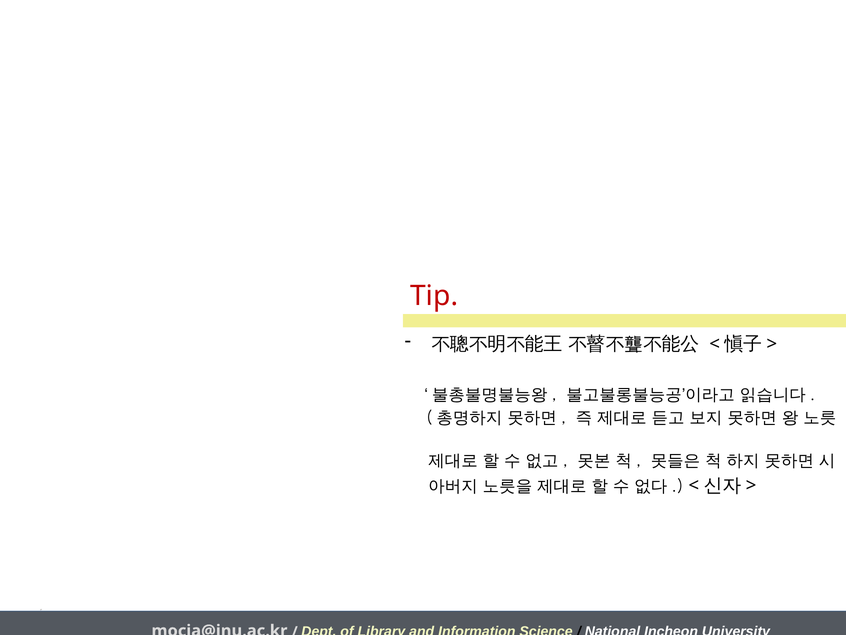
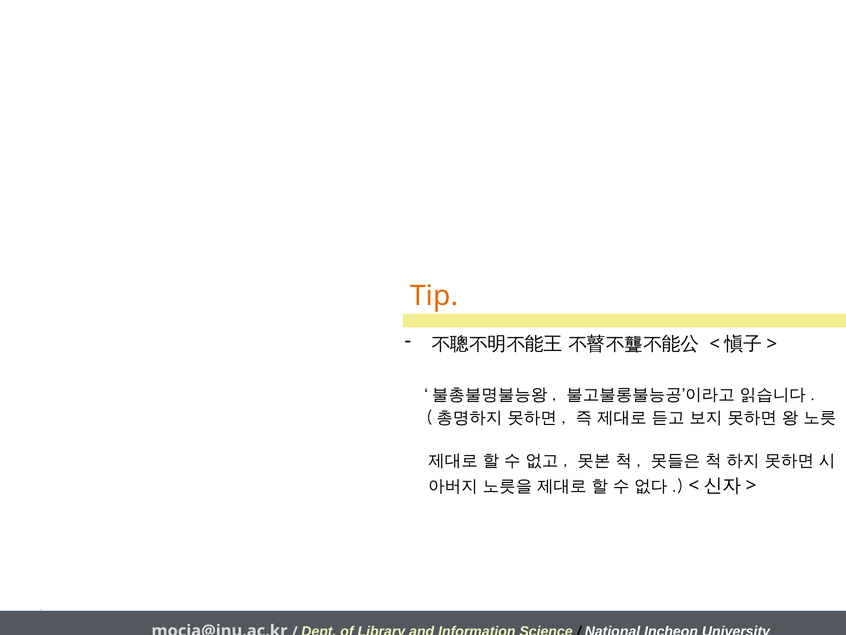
Tip colour: red -> orange (434, 296)
